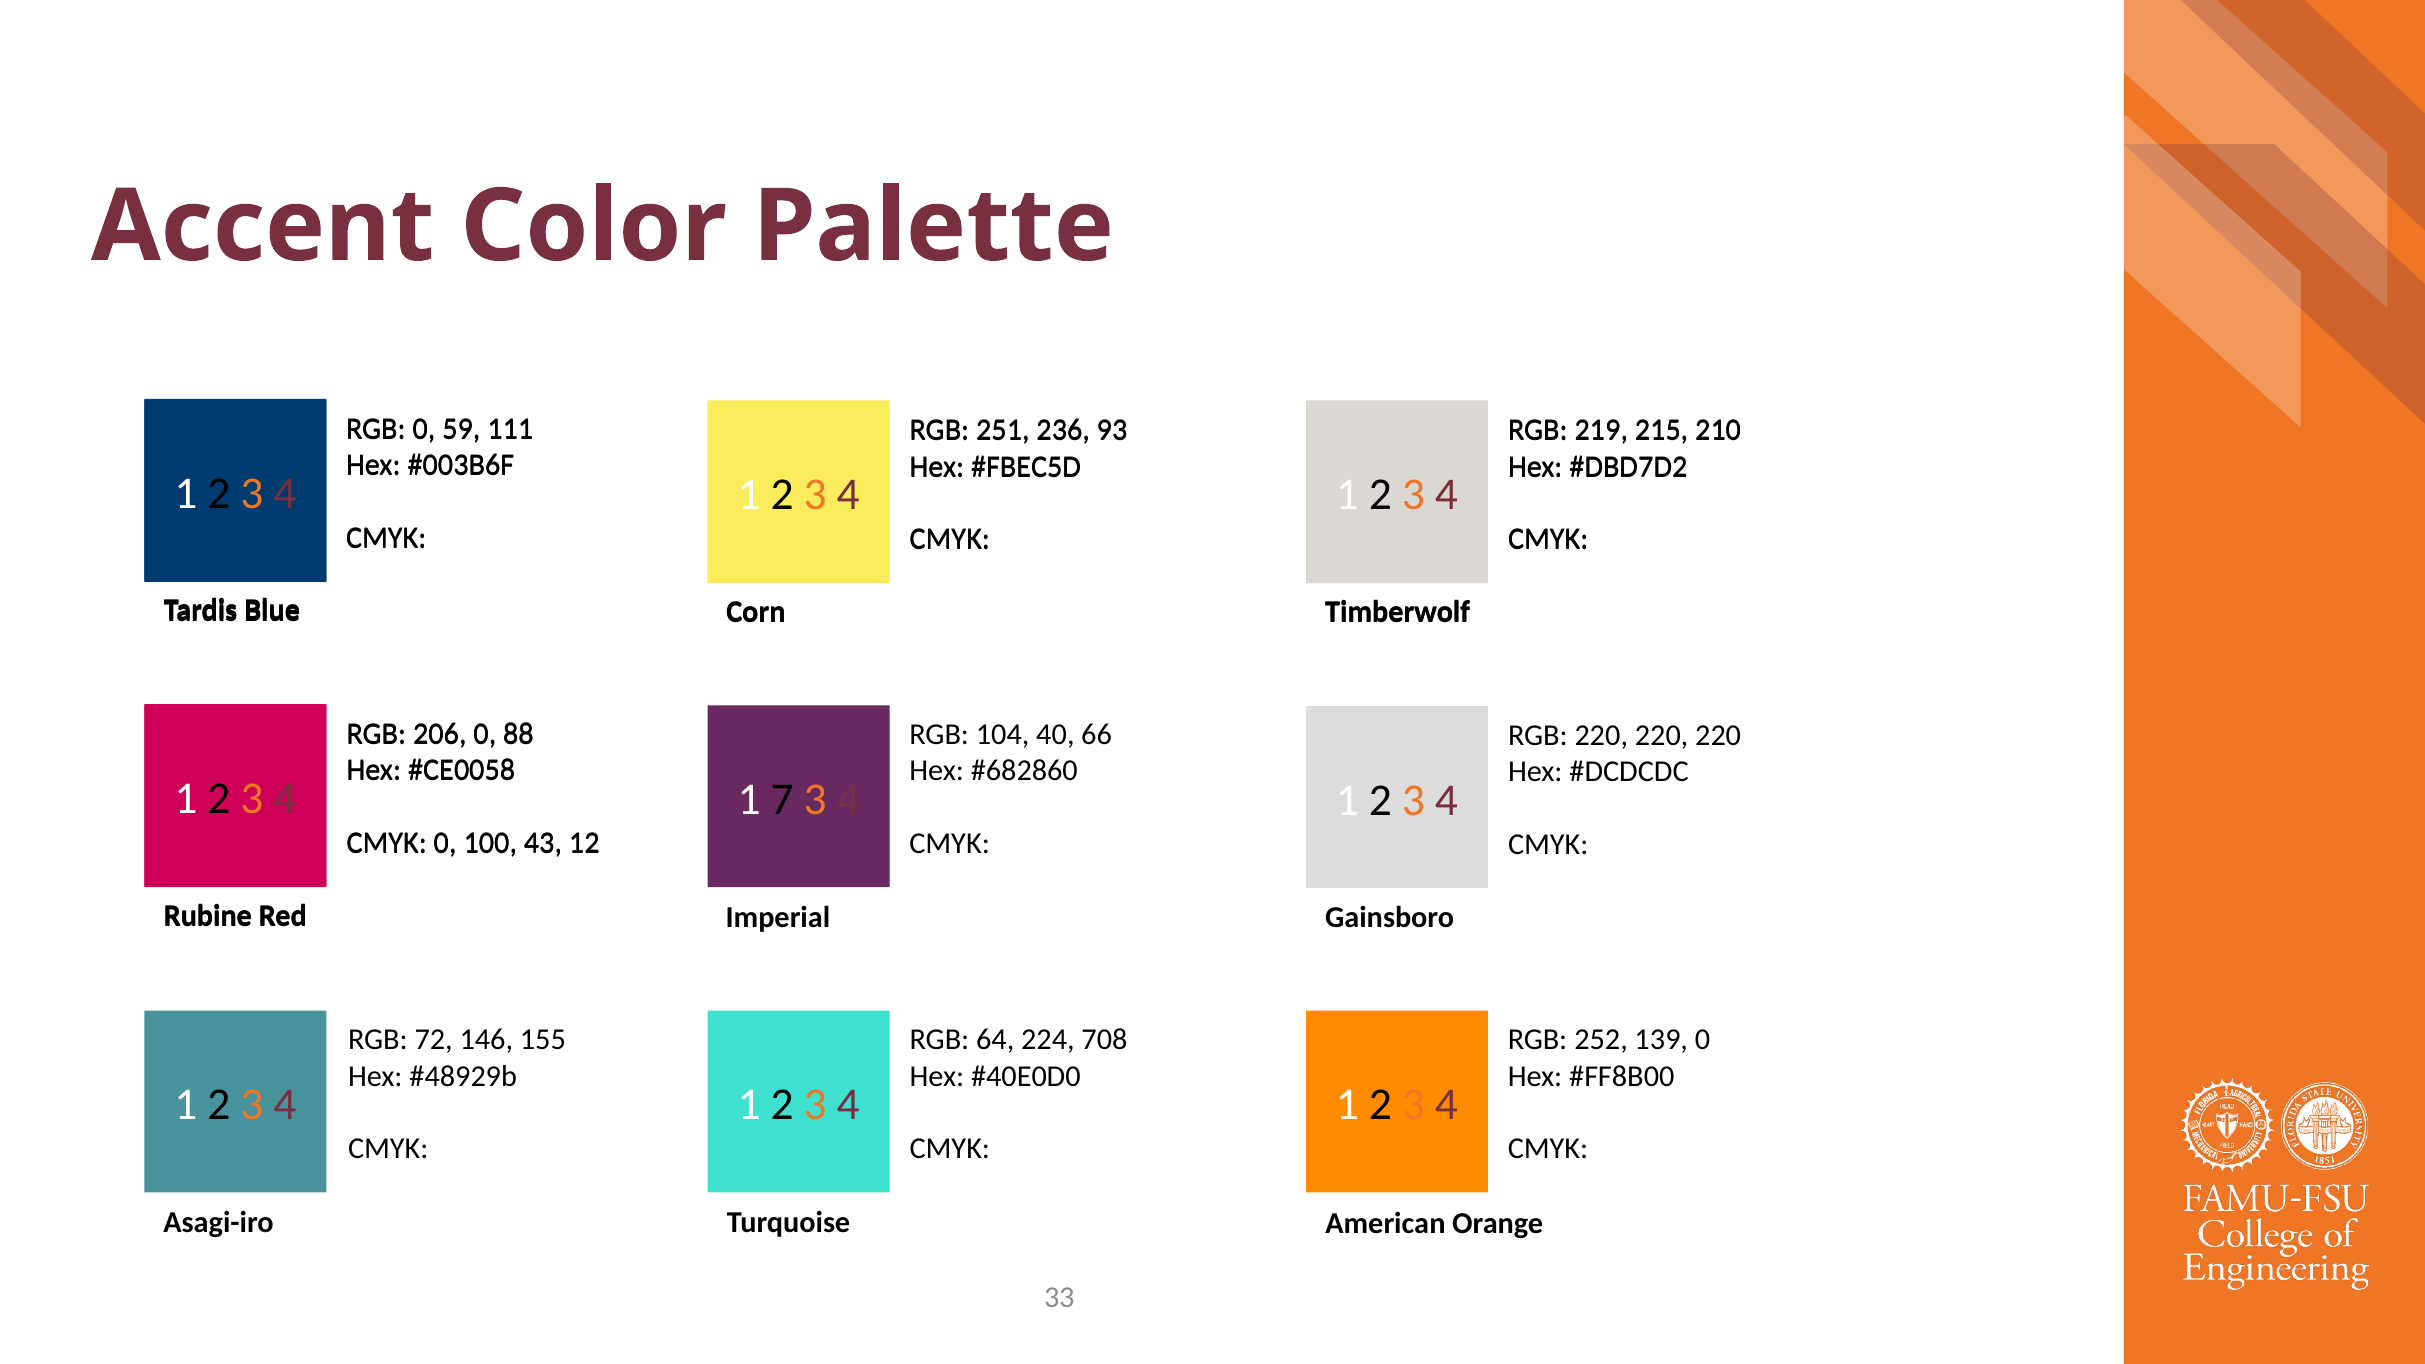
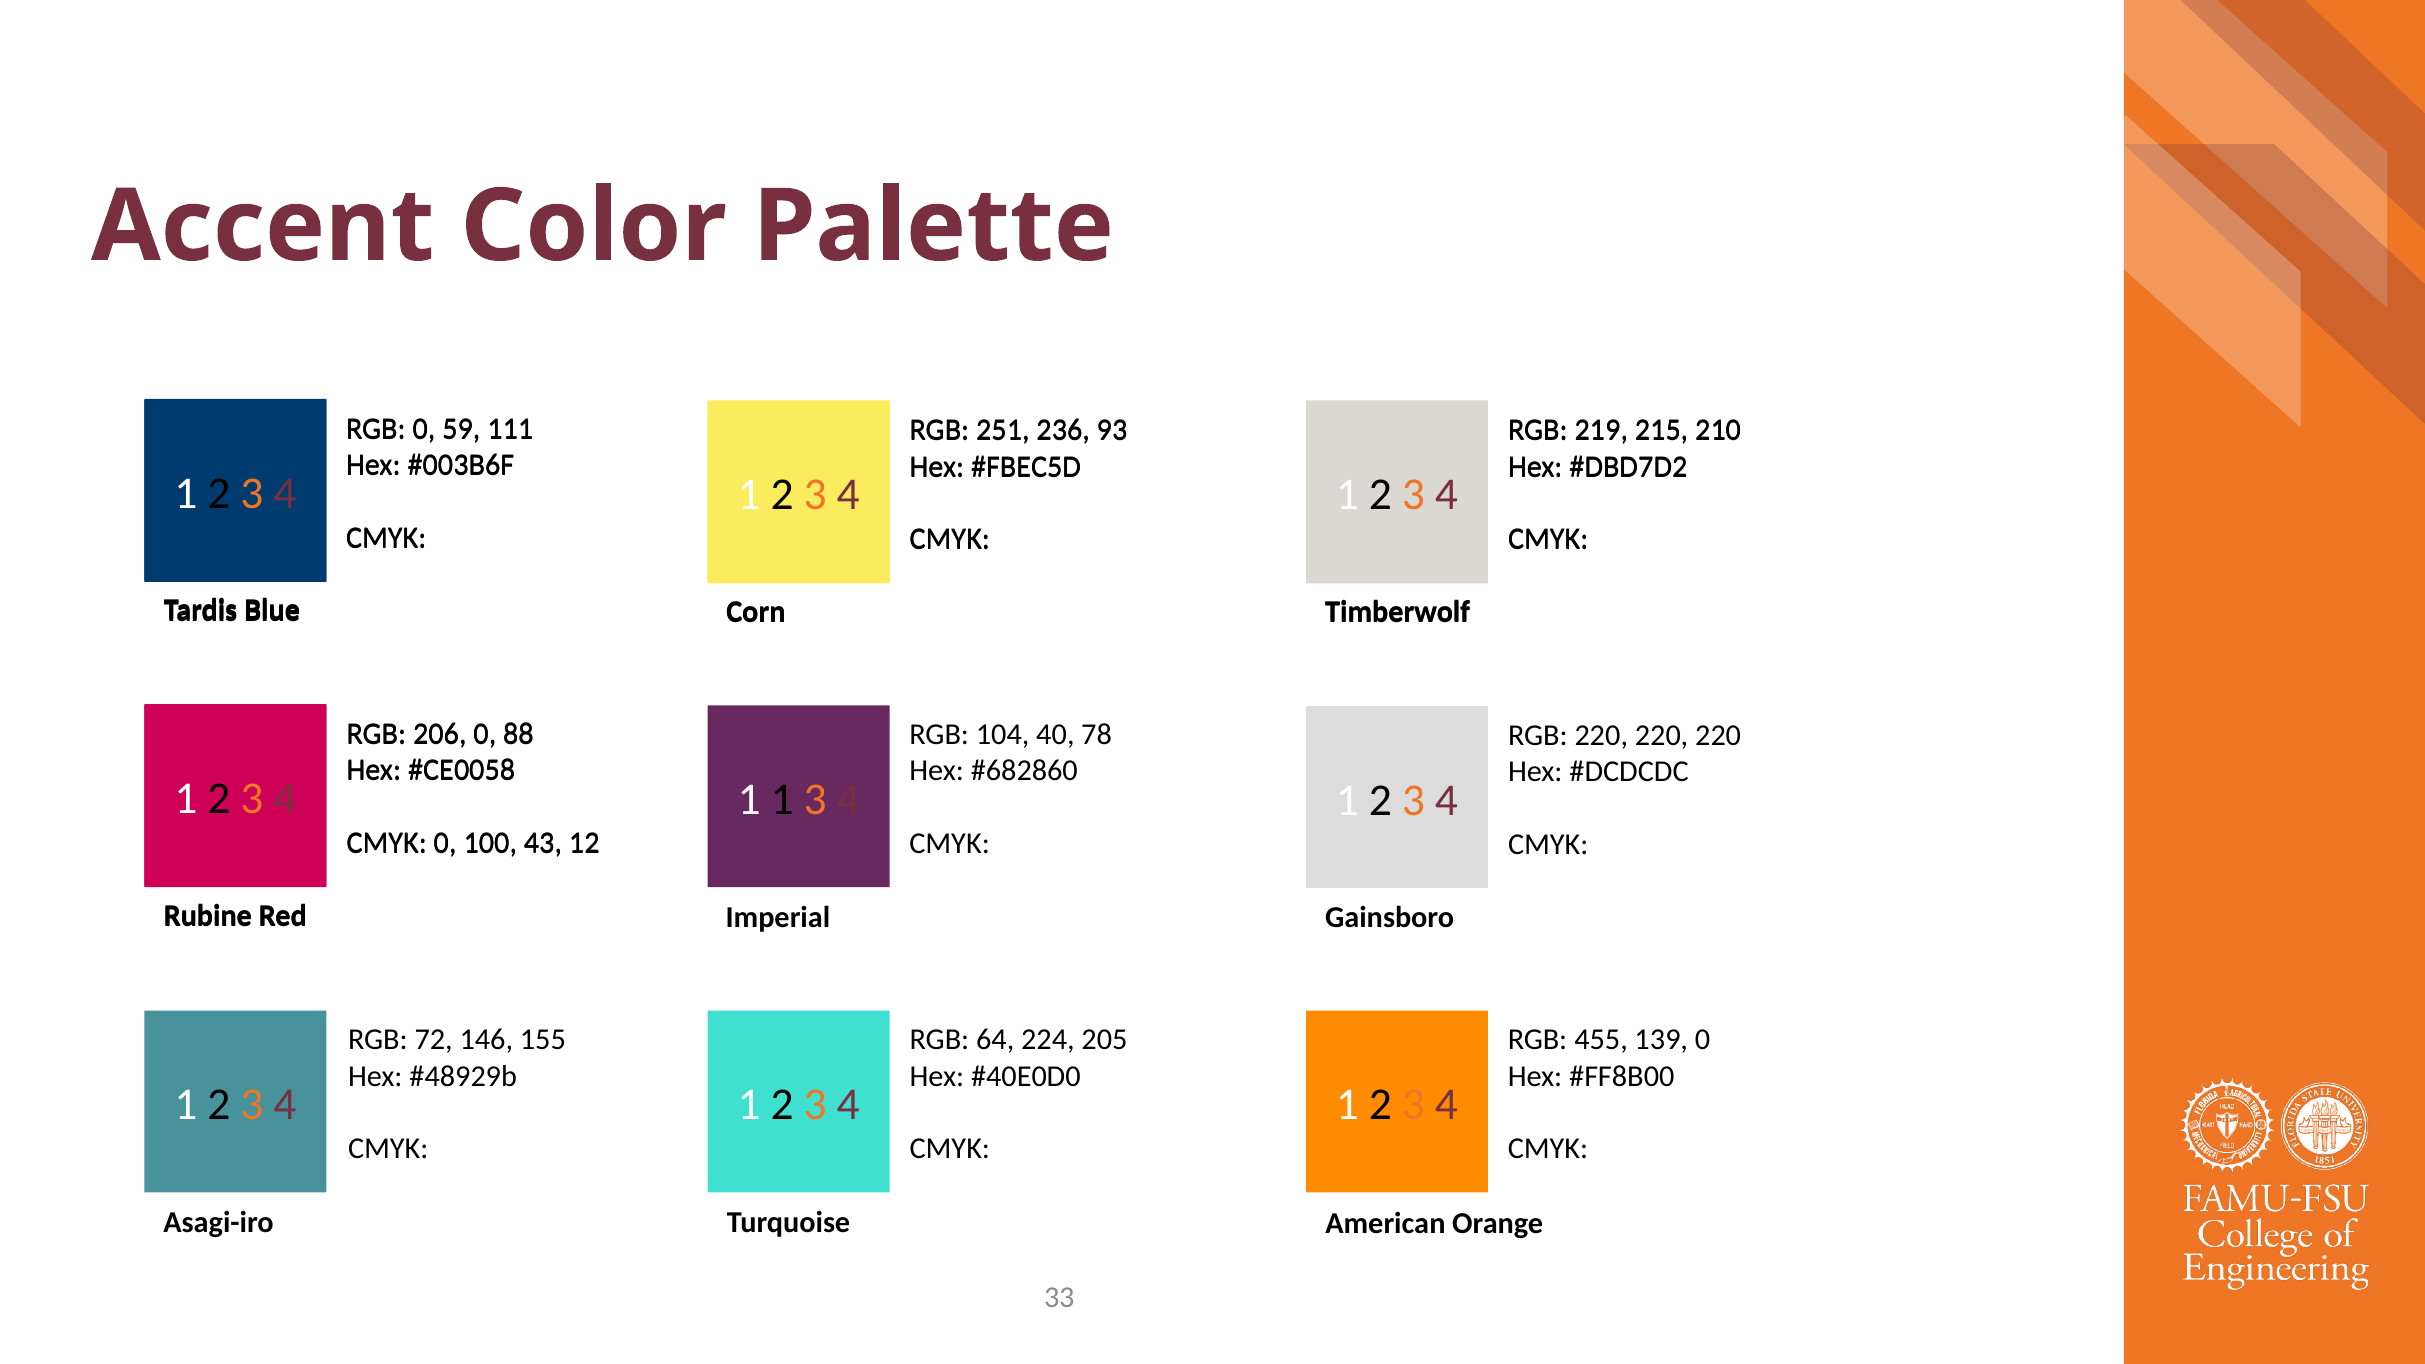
66: 66 -> 78 (1097, 735)
1 7: 7 -> 1 (782, 799)
708: 708 -> 205 (1104, 1040)
252: 252 -> 455 (1601, 1040)
